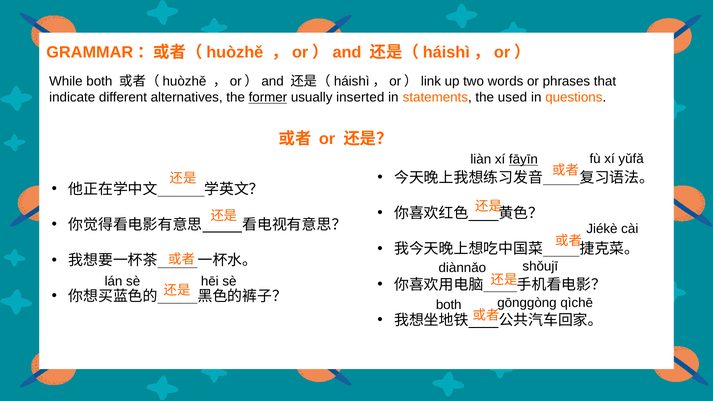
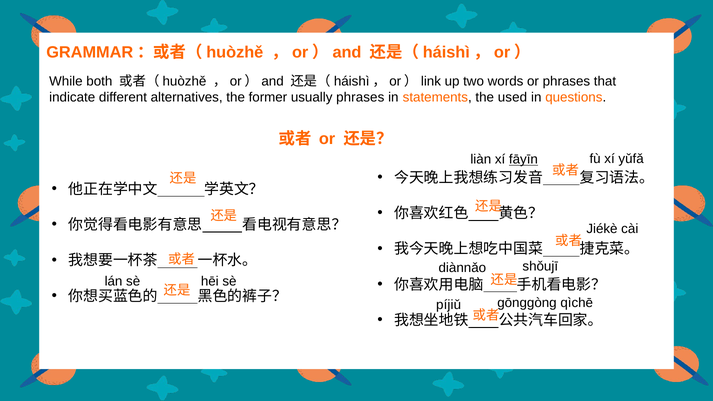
former underline: present -> none (268, 98)
usually inserted: inserted -> phrases (360, 98)
both: both -> píjiǔ (449, 305)
